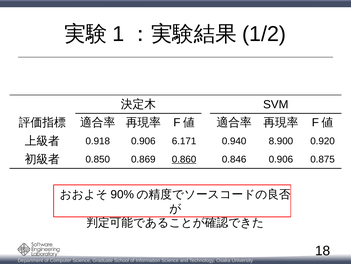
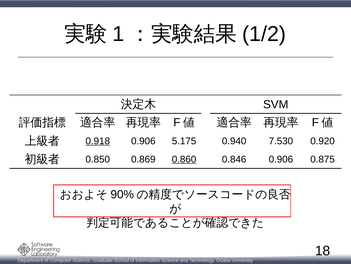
0.918 underline: none -> present (98, 141)
6.171: 6.171 -> 5.175 (184, 141)
8.900: 8.900 -> 7.530 (281, 141)
